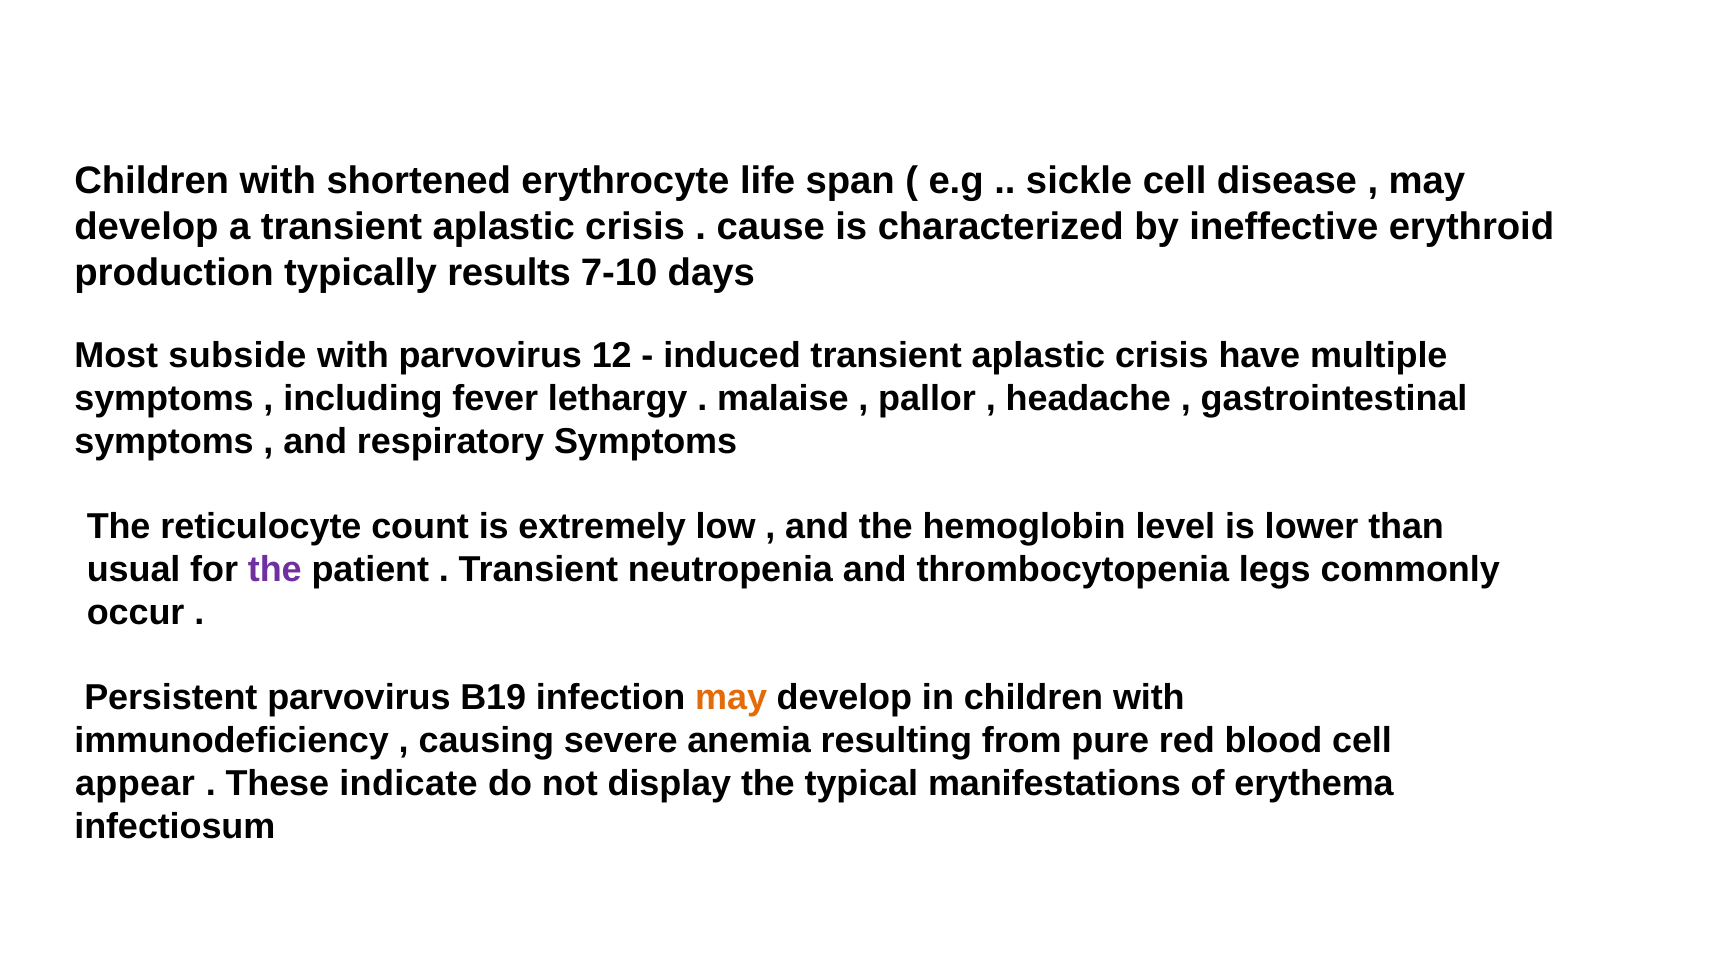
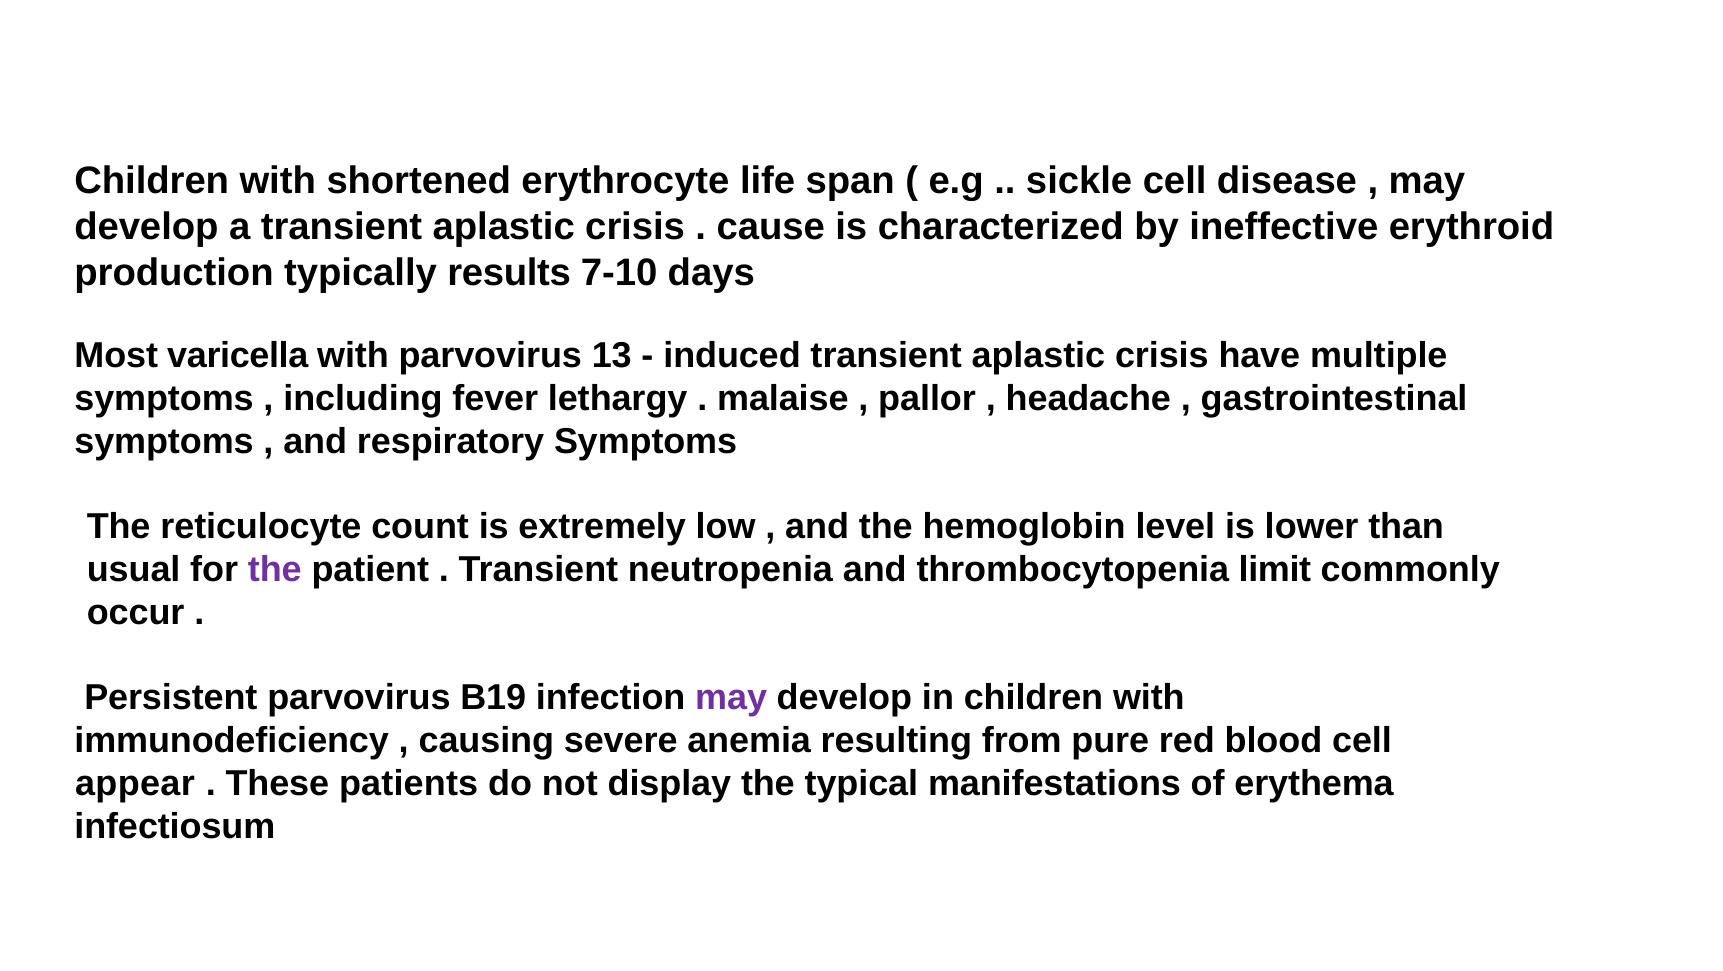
subside: subside -> varicella (238, 356)
12: 12 -> 13 (612, 356)
legs: legs -> limit (1275, 570)
may colour: orange -> purple (731, 698)
indicate: indicate -> patients (409, 784)
